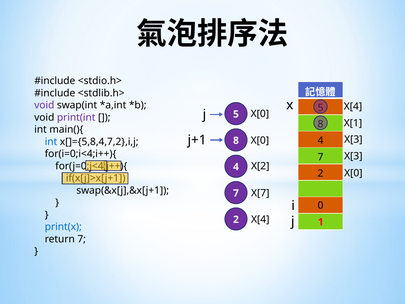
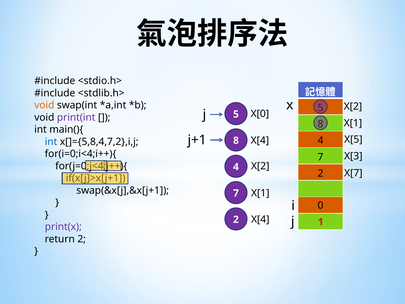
void colour: purple -> orange (44, 105)
X[4: X[4 -> X[2 (353, 106)
X[3: X[3 -> X[5 (353, 139)
X[0: X[0 -> X[4 (260, 140)
X[0: X[0 -> X[7 (353, 173)
X[7: X[7 -> X[1 (260, 193)
print(x colour: blue -> purple (63, 227)
return 7: 7 -> 2 (82, 239)
